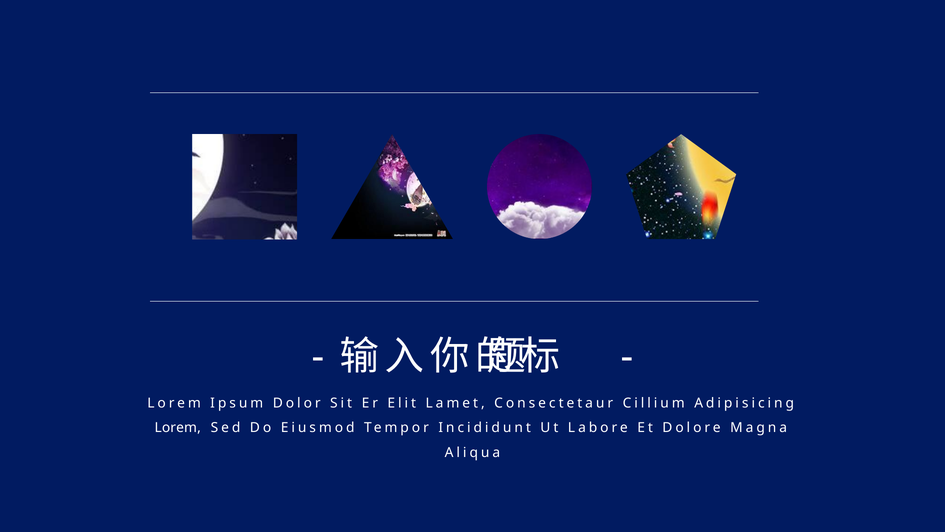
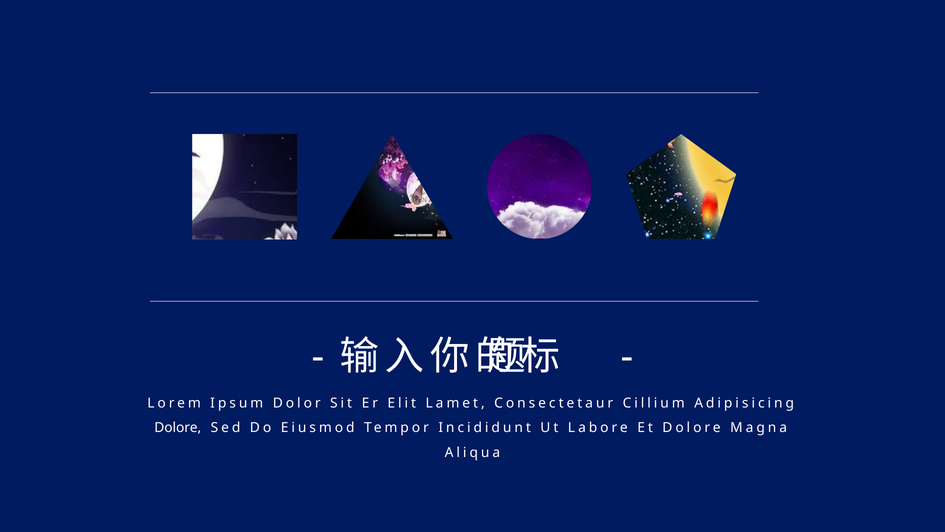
Lorem: Lorem -> Dolore (178, 427)
